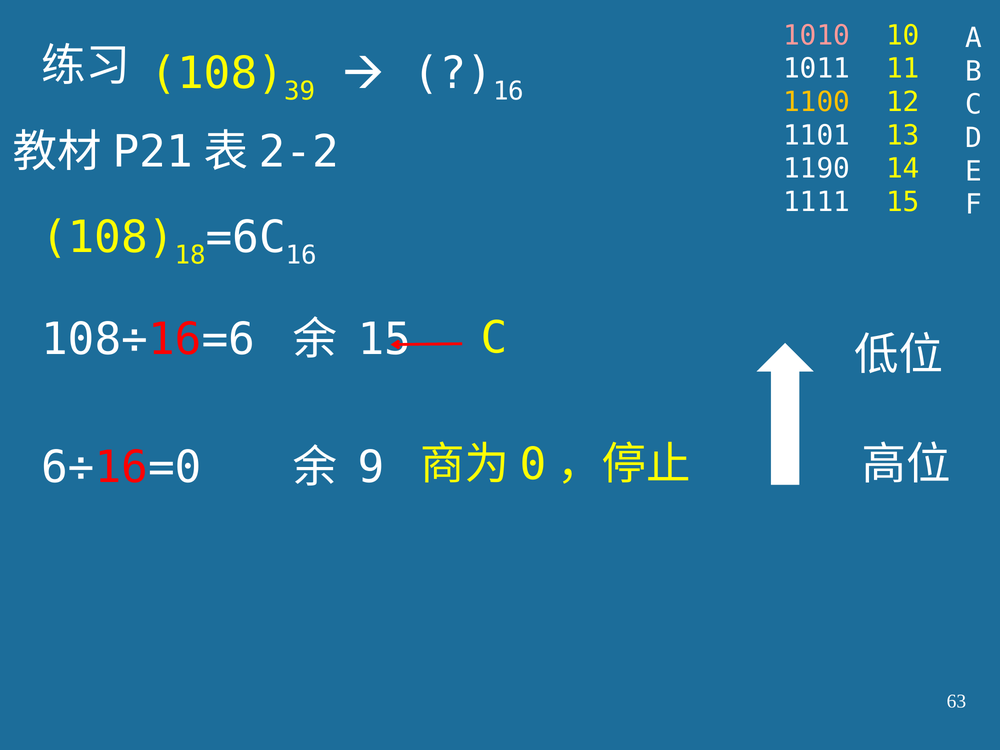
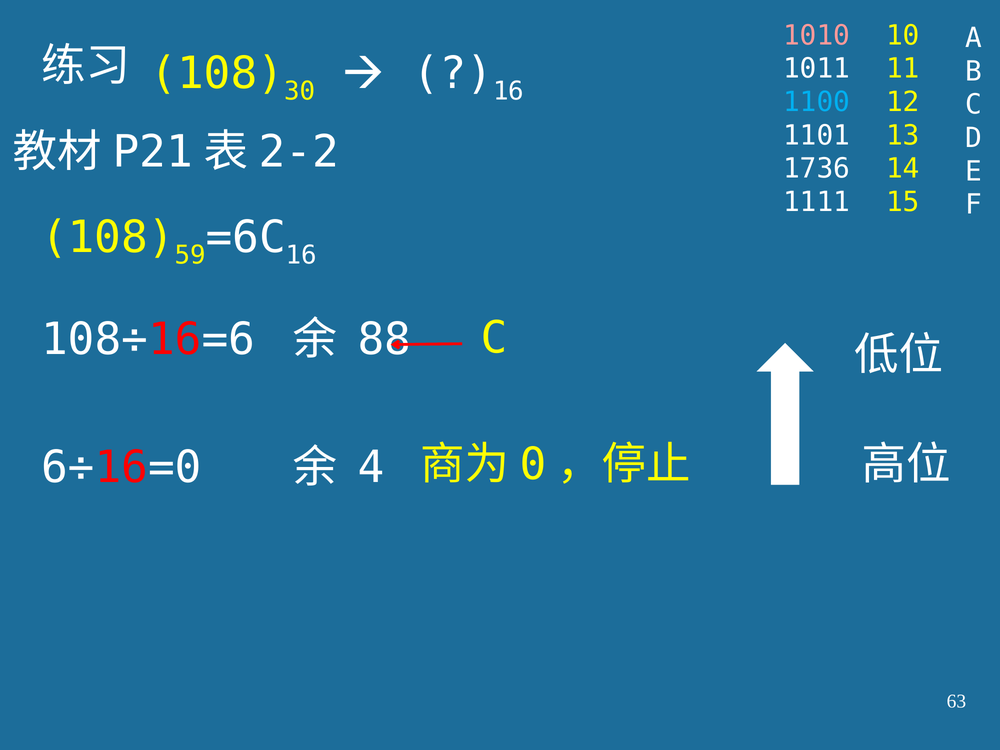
39: 39 -> 30 (300, 91)
1100 colour: yellow -> light blue (817, 102)
1190: 1190 -> 1736 (817, 169)
18: 18 -> 59 (190, 255)
15: 15 -> 88 (384, 339)
9: 9 -> 4 (371, 468)
